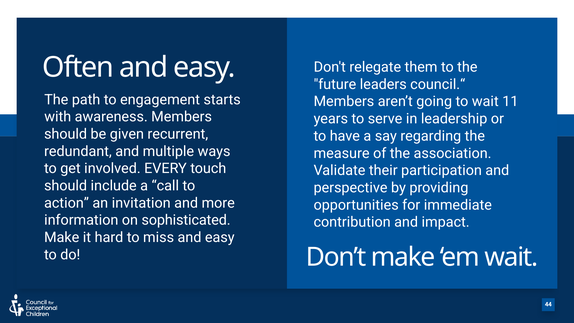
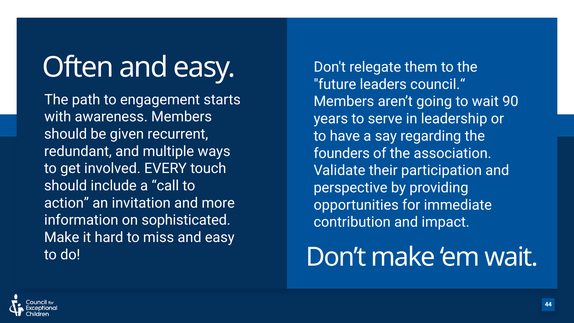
11: 11 -> 90 (510, 102)
measure: measure -> founders (342, 153)
